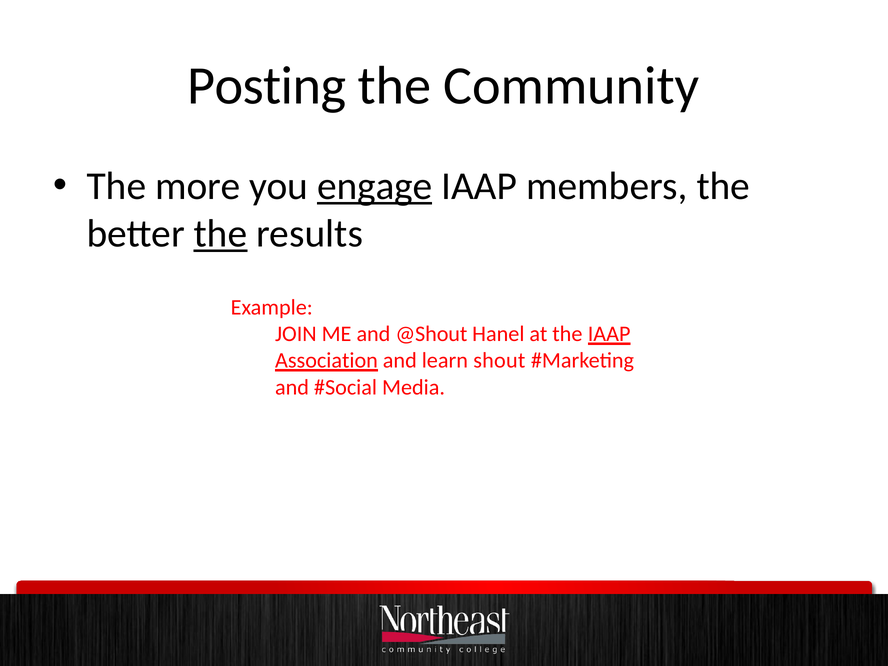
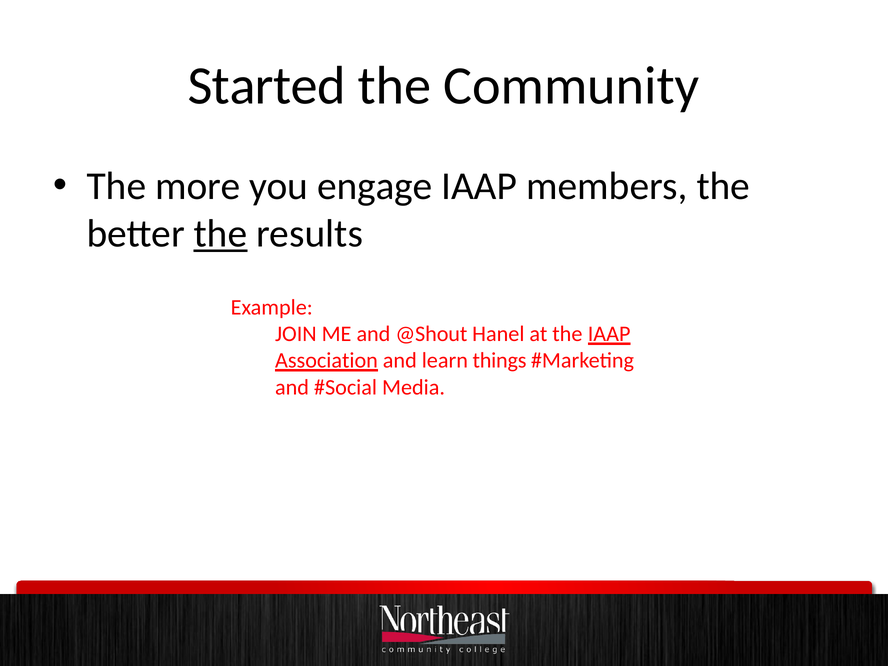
Posting: Posting -> Started (267, 86)
engage underline: present -> none (375, 186)
shout: shout -> things (500, 361)
